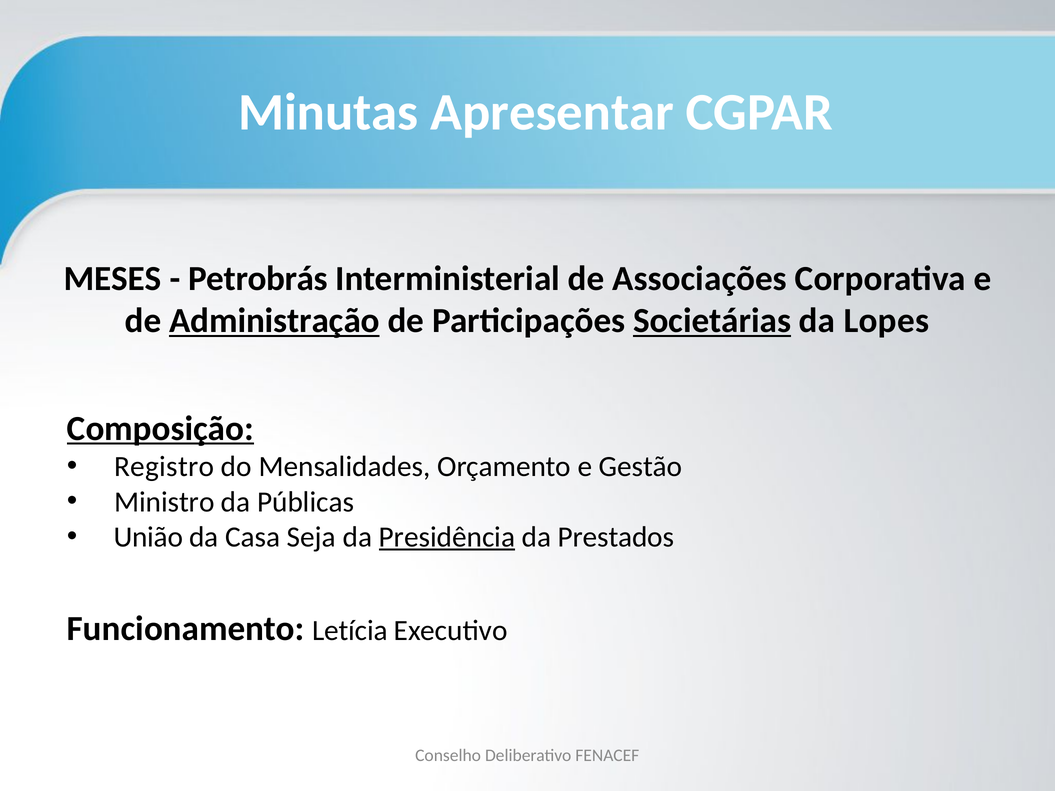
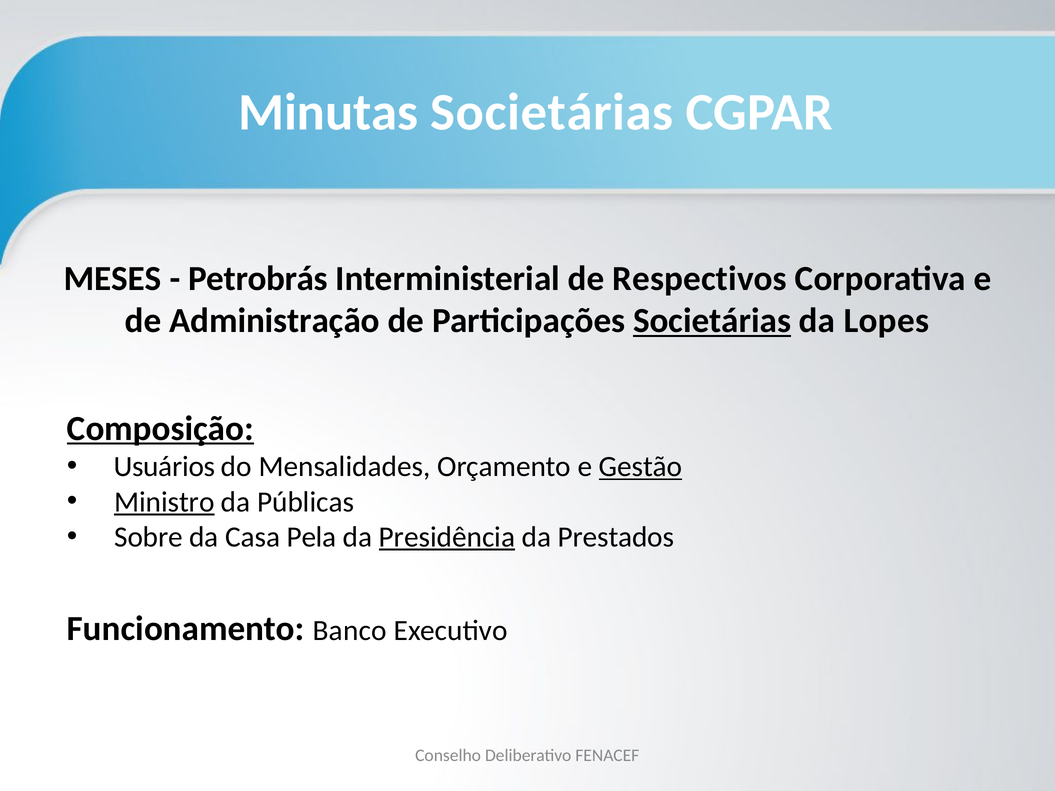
Minutas Apresentar: Apresentar -> Societárias (552, 112)
Associações: Associações -> Respectivos (700, 279)
Administração underline: present -> none (274, 321)
Registro: Registro -> Usuários (164, 467)
Gestão underline: none -> present (640, 467)
Ministro underline: none -> present (164, 502)
União: União -> Sobre (148, 537)
Seja: Seja -> Pela (312, 537)
Letícia: Letícia -> Banco (350, 631)
